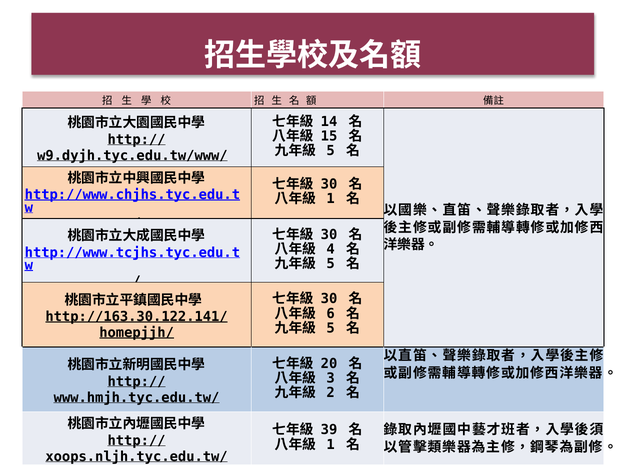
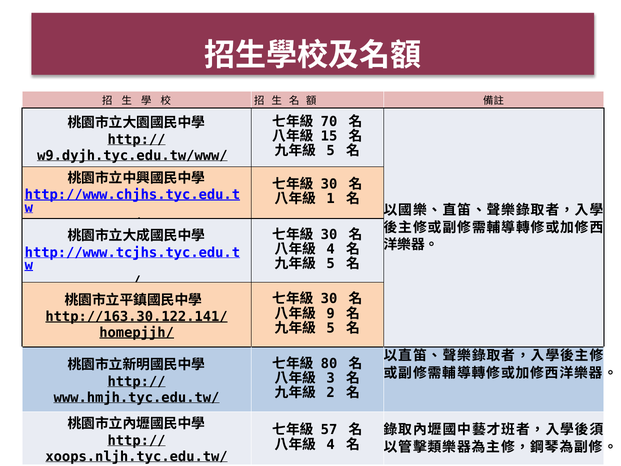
14: 14 -> 70 (329, 121)
6: 6 -> 9 (331, 313)
20: 20 -> 80 (329, 363)
39: 39 -> 57 (329, 430)
1: 1 -> 4 (331, 444)
